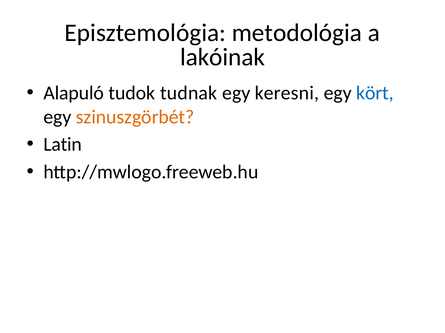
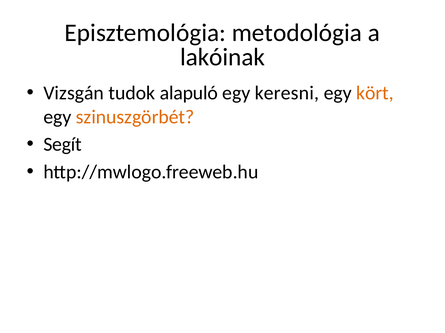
Alapuló: Alapuló -> Vizsgán (74, 93)
tudnak: tudnak -> alapuló (189, 93)
kört colour: blue -> orange (375, 93)
Latin: Latin -> Segít (63, 145)
